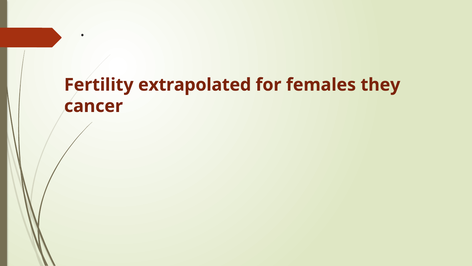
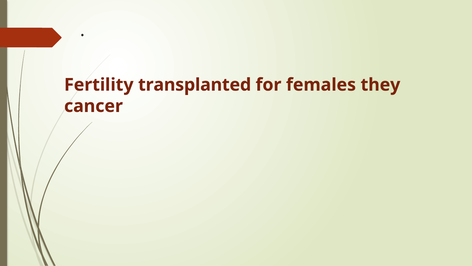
extrapolated: extrapolated -> transplanted (195, 85)
